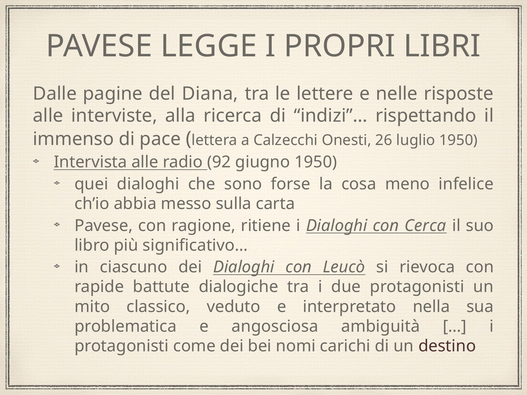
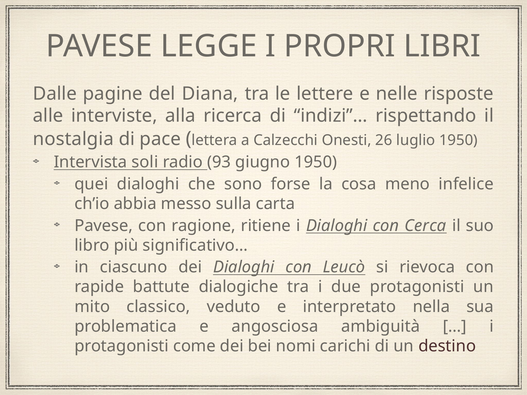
immenso: immenso -> nostalgia (73, 139)
Intervista alle: alle -> soli (145, 162)
92: 92 -> 93 (219, 162)
